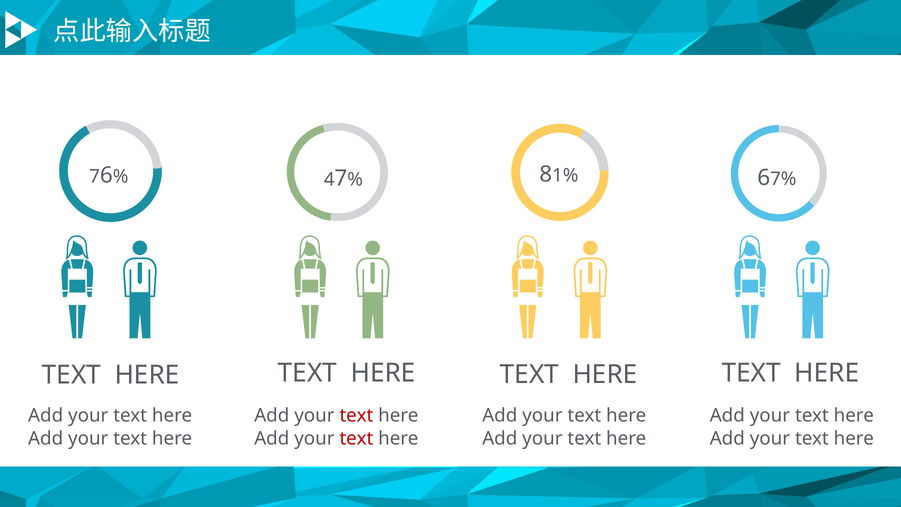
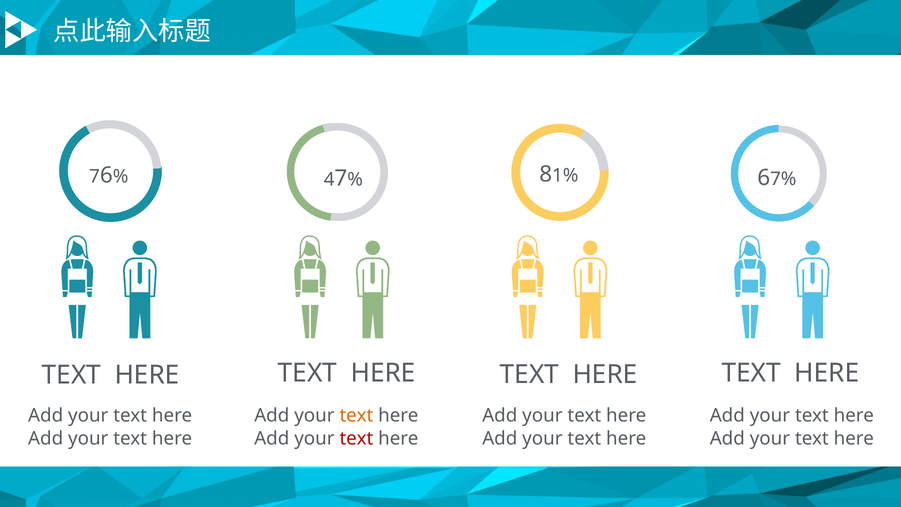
text colour: red -> orange (356, 416)
